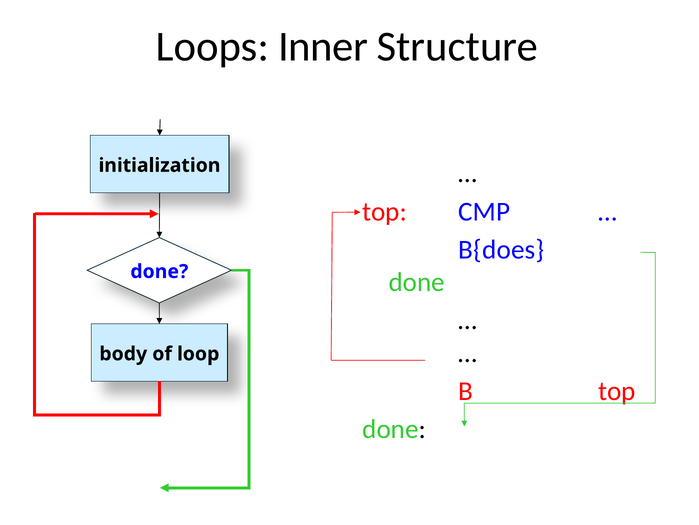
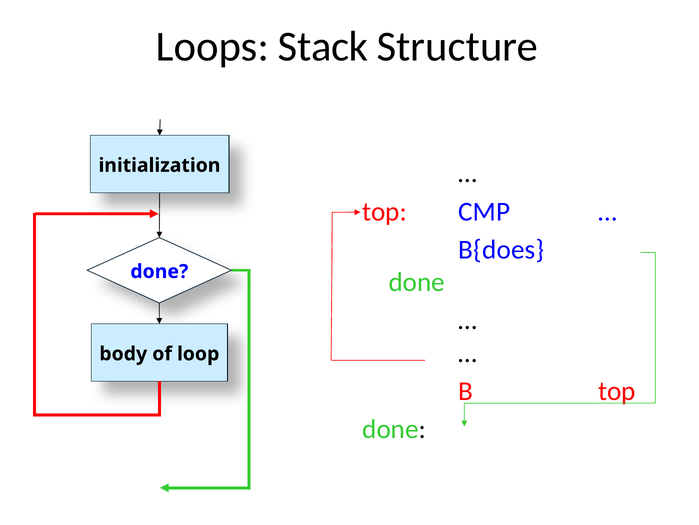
Inner: Inner -> Stack (323, 47)
